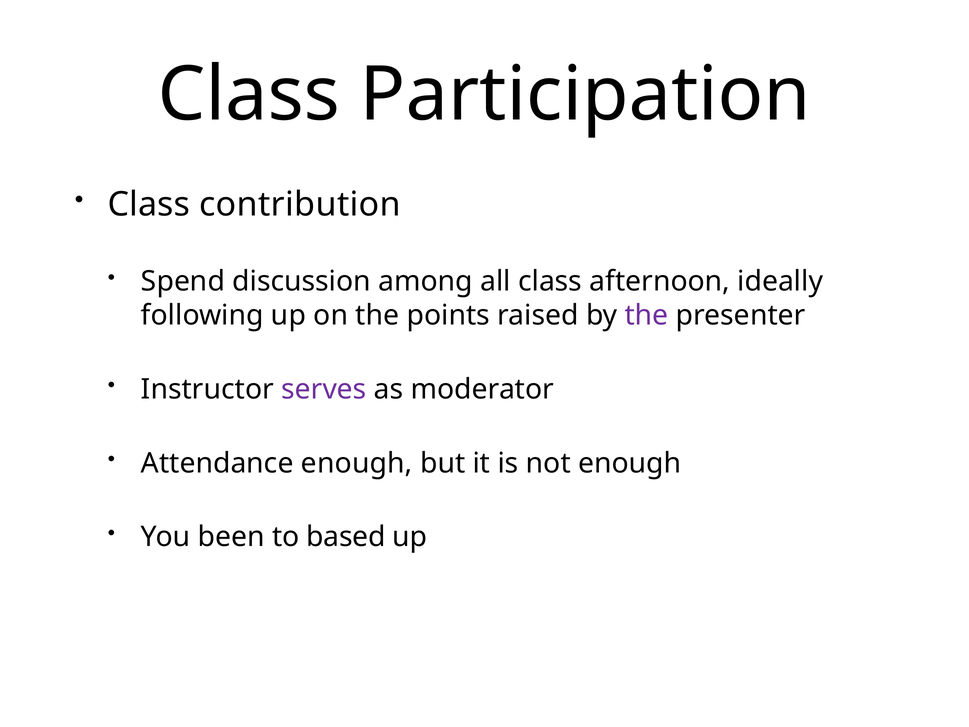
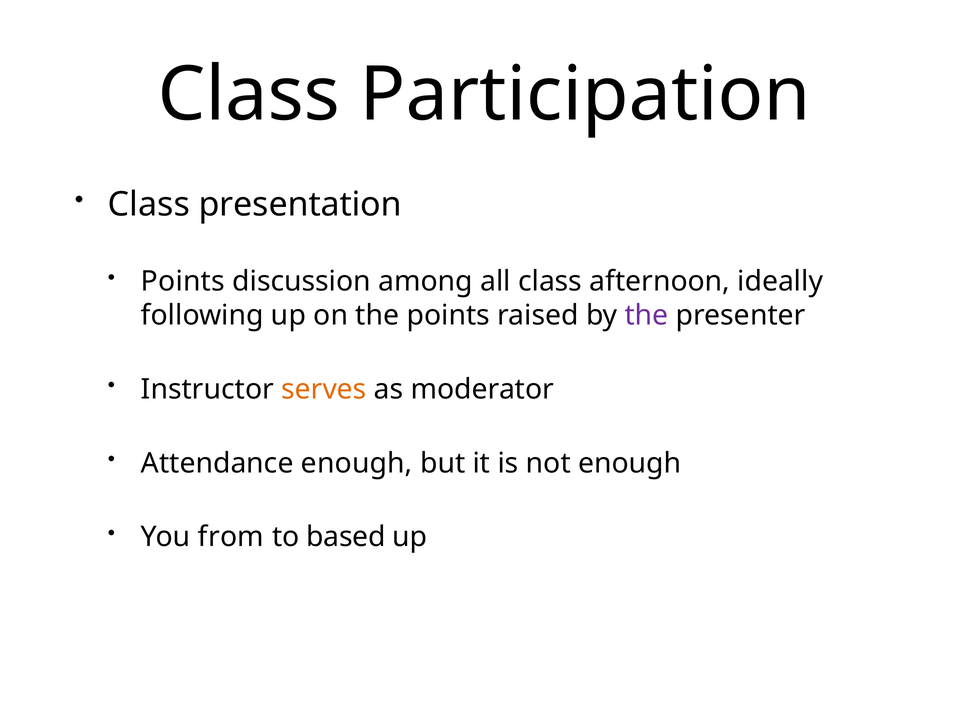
contribution: contribution -> presentation (300, 205)
Spend: Spend -> Points (183, 281)
serves colour: purple -> orange (324, 389)
been: been -> from (231, 537)
